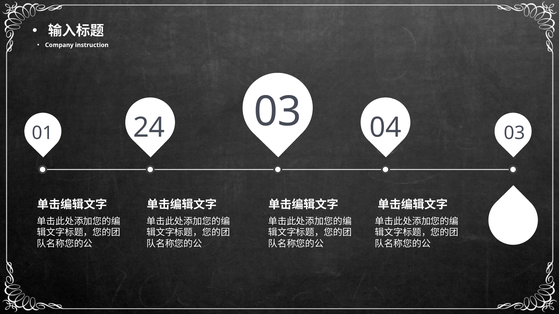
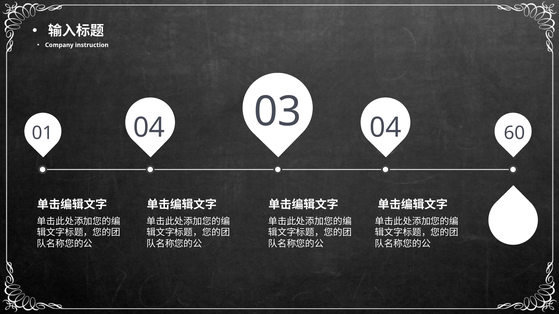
01 24: 24 -> 04 (149, 128)
04 03: 03 -> 60 (515, 133)
